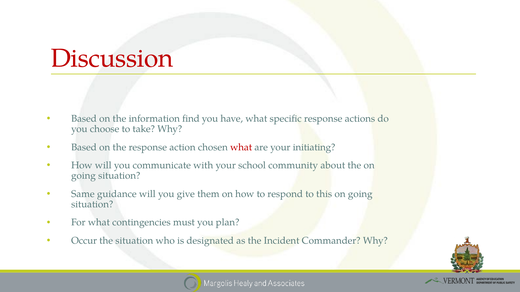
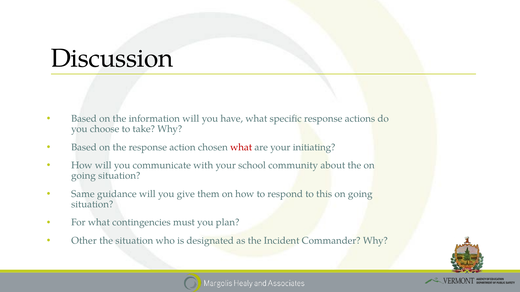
Discussion colour: red -> black (112, 58)
information find: find -> will (191, 119)
Occur: Occur -> Other (84, 241)
